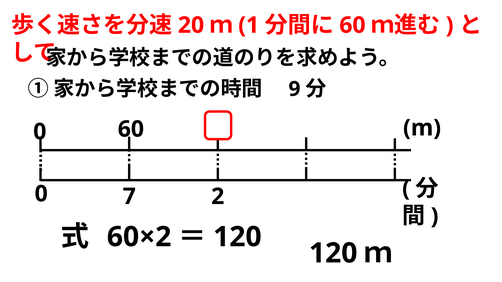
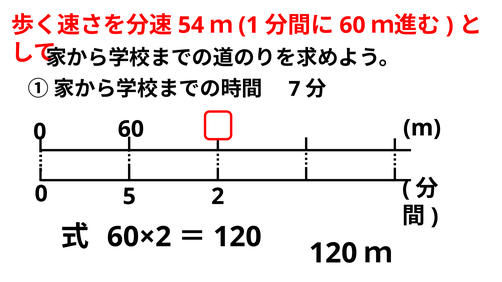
20: 20 -> 54 (191, 25)
9: 9 -> 7 (294, 89)
7: 7 -> 5 (129, 197)
